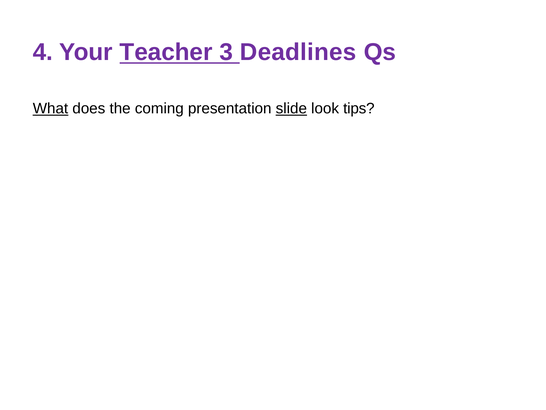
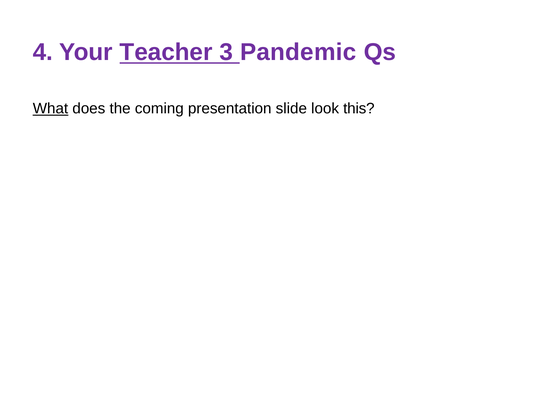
Deadlines: Deadlines -> Pandemic (298, 52)
slide underline: present -> none (291, 108)
tips: tips -> this (359, 108)
